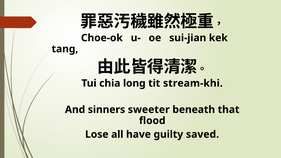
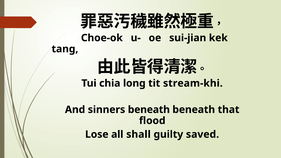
sinners sweeter: sweeter -> beneath (149, 110)
have: have -> shall (138, 134)
